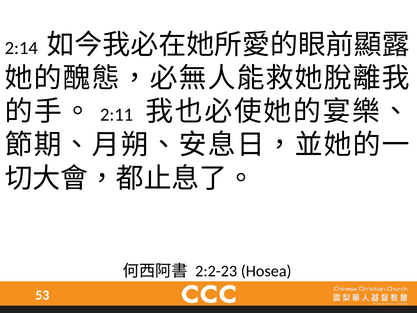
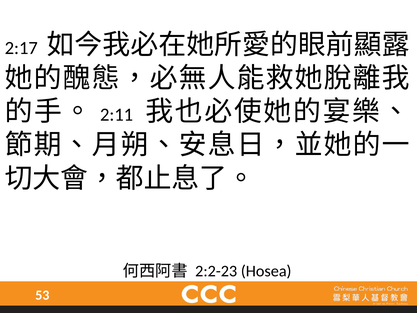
2:14: 2:14 -> 2:17 (21, 48)
